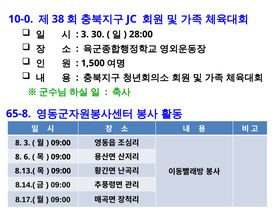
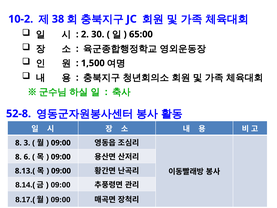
10-0: 10-0 -> 10-2 (21, 19)
3: 3 -> 2 (85, 34)
28:00: 28:00 -> 65:00 (141, 34)
65-8: 65-8 -> 52-8 (19, 114)
